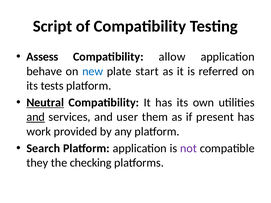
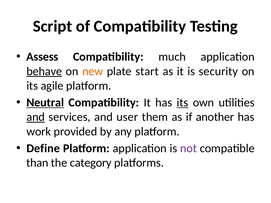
allow: allow -> much (172, 57)
behave underline: none -> present (44, 71)
new colour: blue -> orange (93, 71)
referred: referred -> security (218, 71)
tests: tests -> agile (52, 86)
its underline: none -> present (183, 103)
present: present -> another (215, 117)
Search: Search -> Define (43, 148)
they: they -> than (37, 163)
checking: checking -> category (91, 163)
